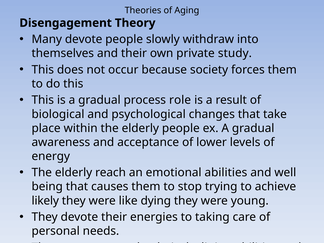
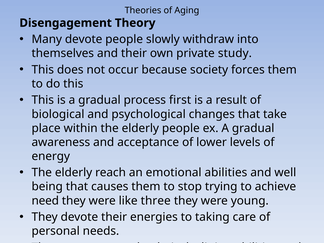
role: role -> first (180, 100)
likely: likely -> need (45, 201)
dying: dying -> three (156, 201)
